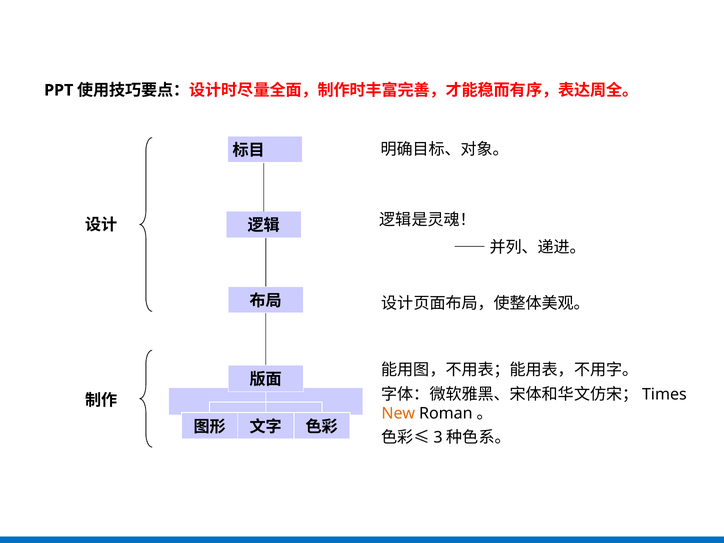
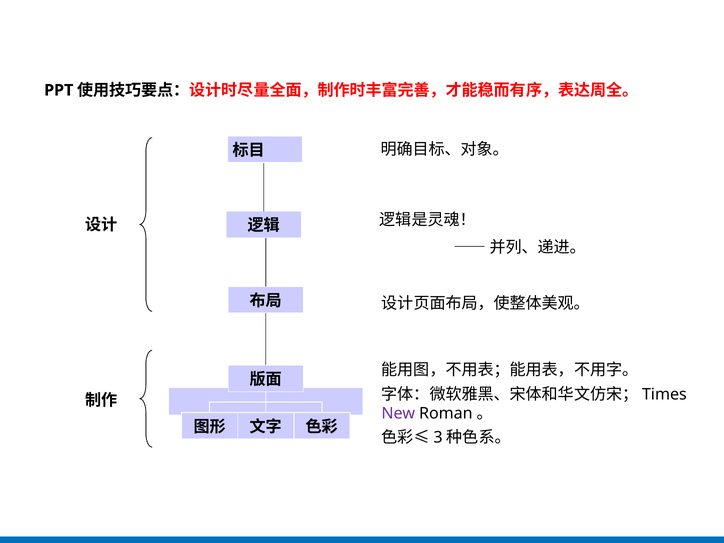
New colour: orange -> purple (398, 414)
